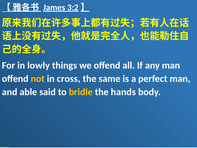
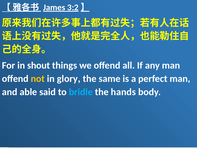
lowly: lowly -> shout (39, 65)
cross: cross -> glory (69, 79)
bridle colour: yellow -> light blue (81, 92)
